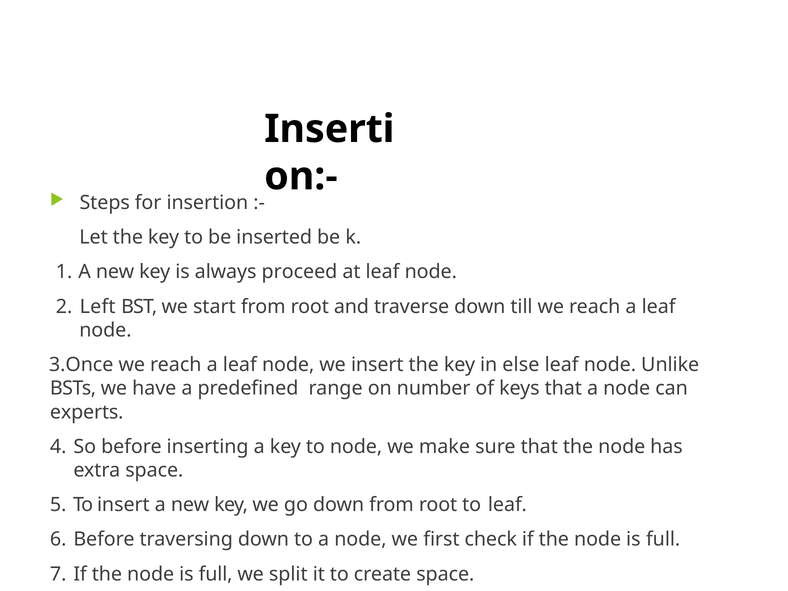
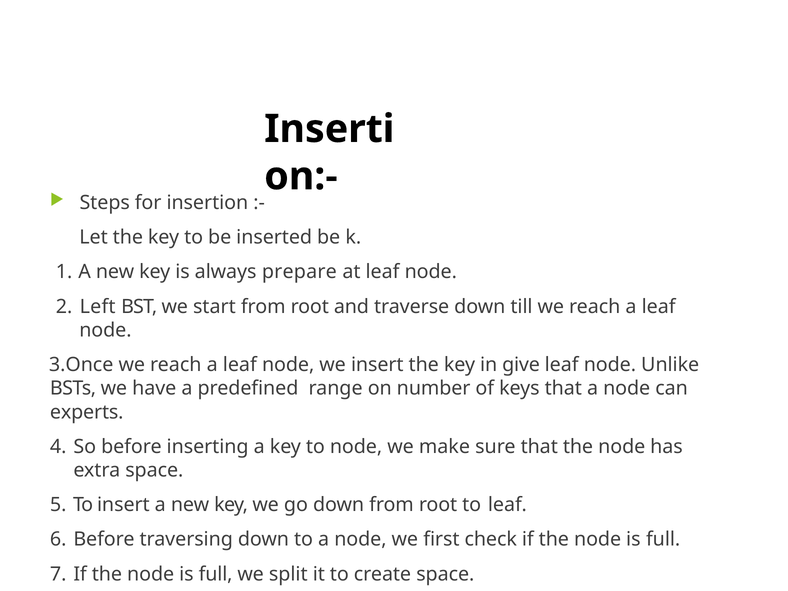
proceed: proceed -> prepare (299, 272)
else: else -> give (521, 365)
